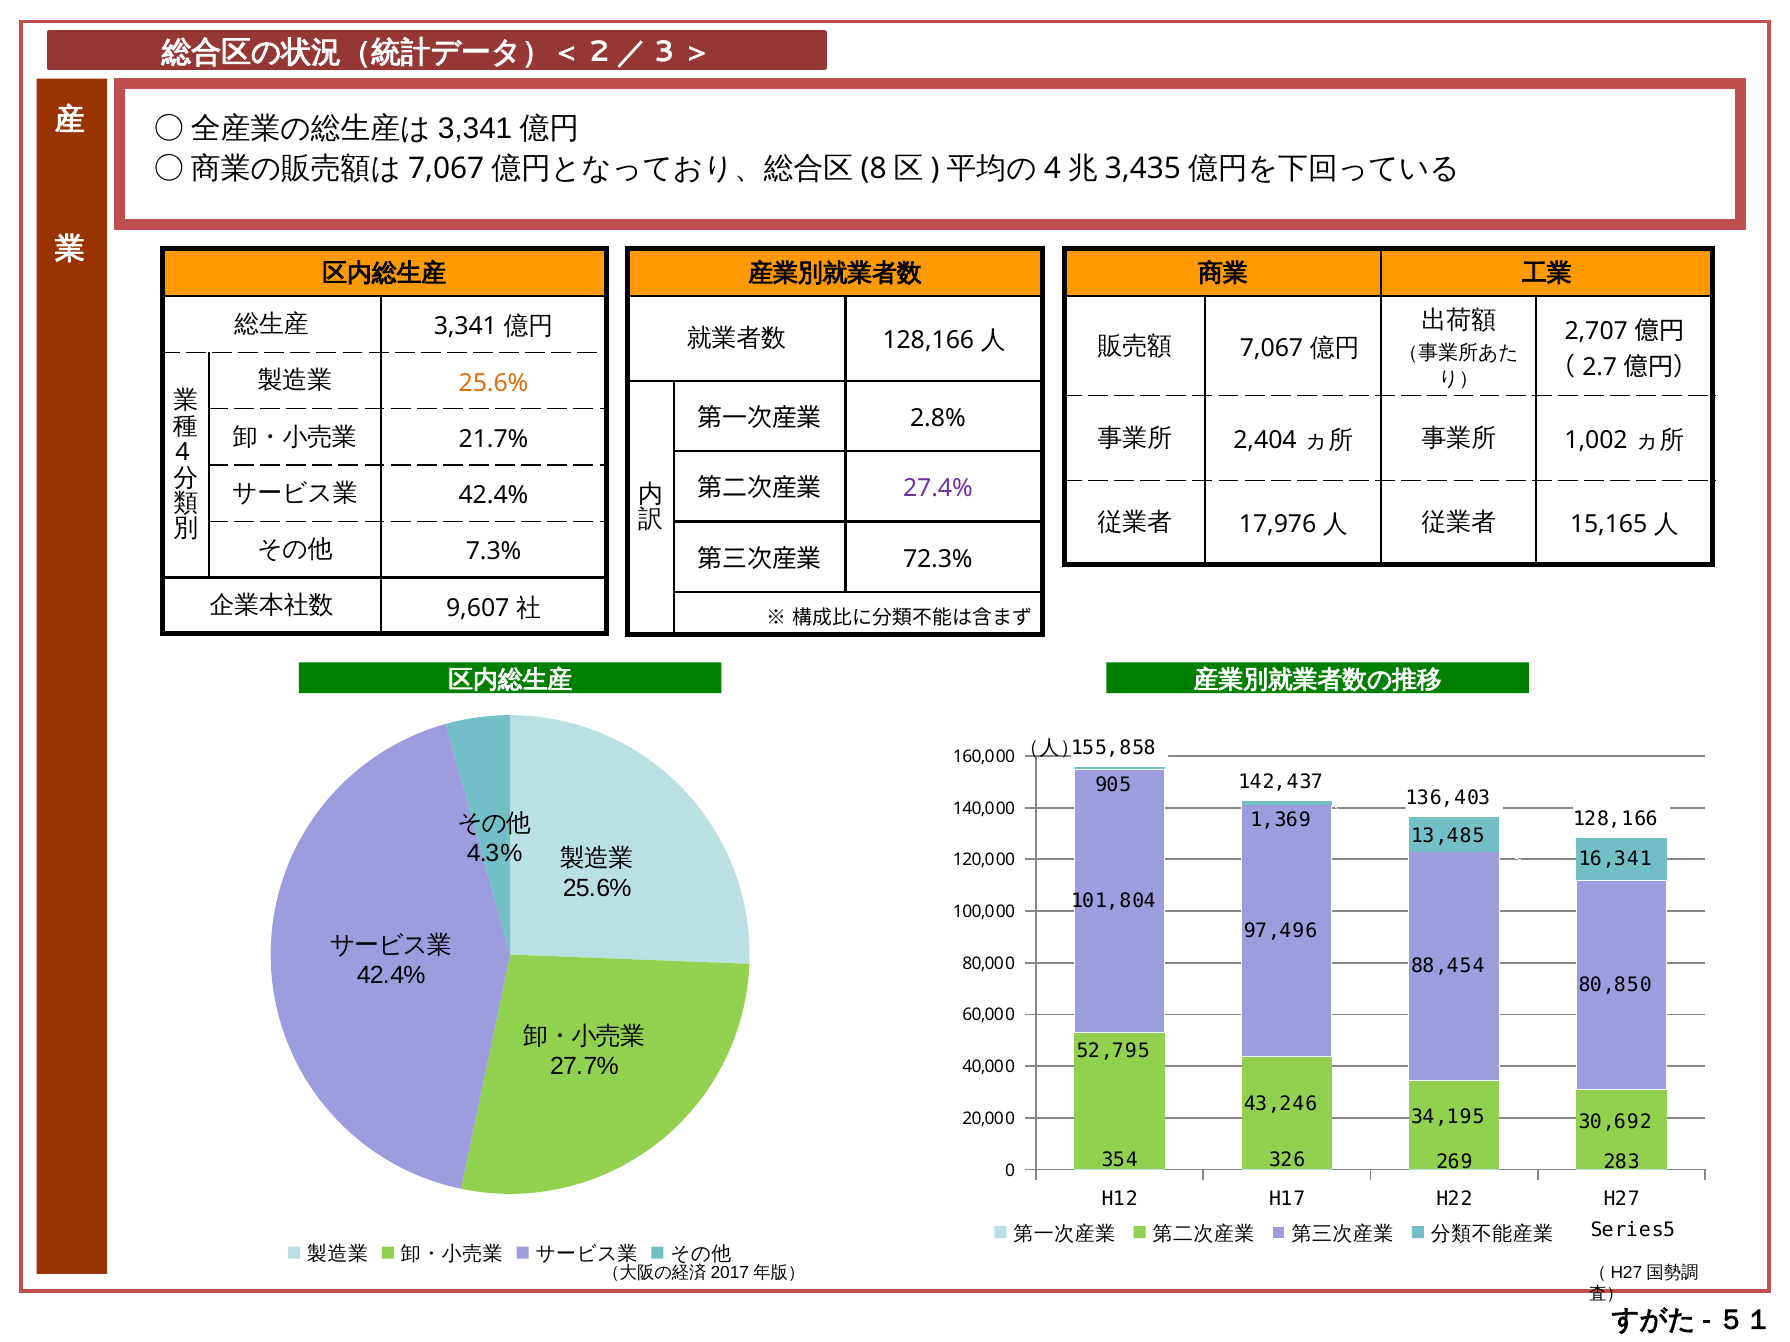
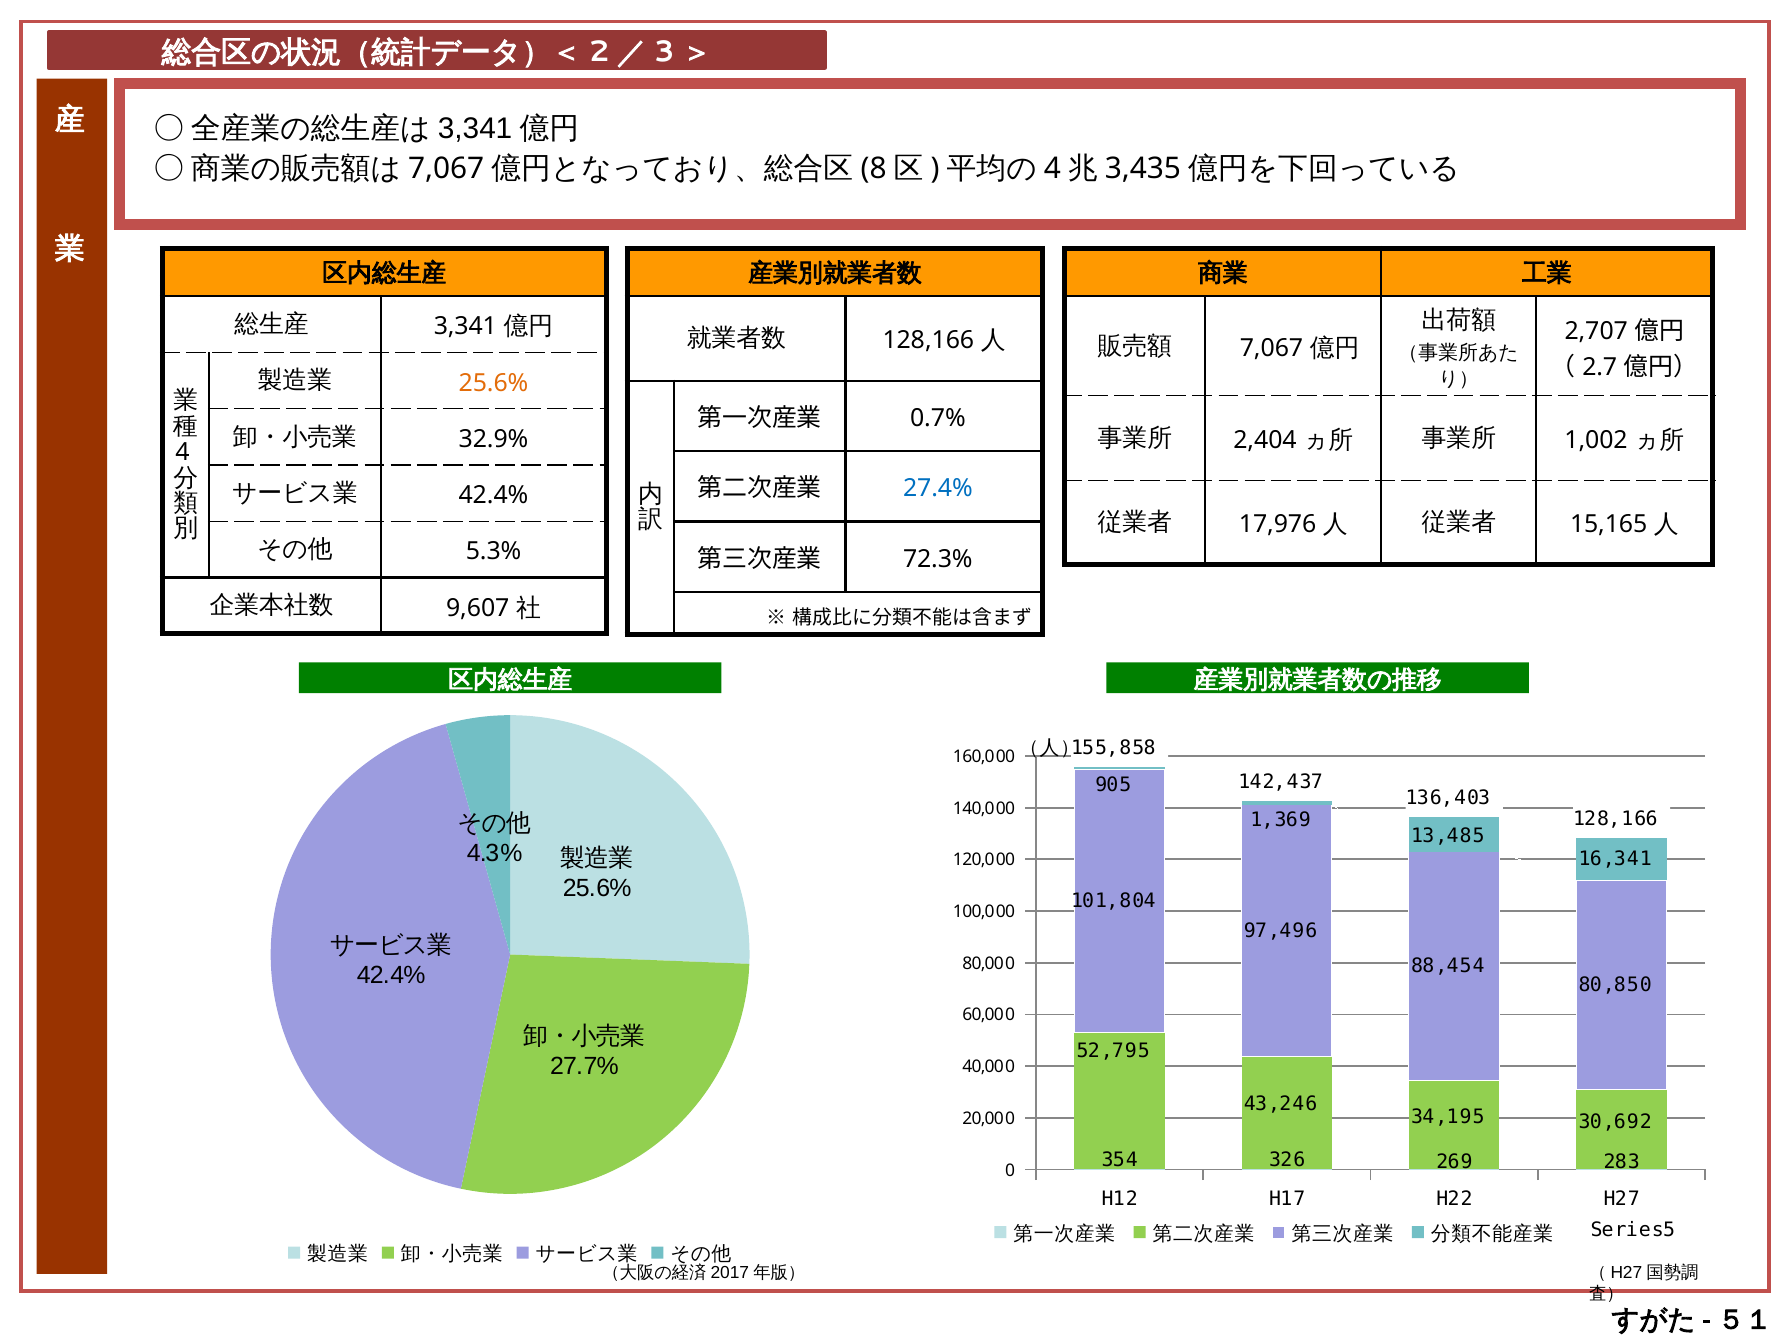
2.8%: 2.8% -> 0.7% (938, 419)
21.7%: 21.7% -> 32.9% (494, 439)
27.4% colour: purple -> blue (938, 489)
7.3%: 7.3% -> 5.3% (494, 552)
